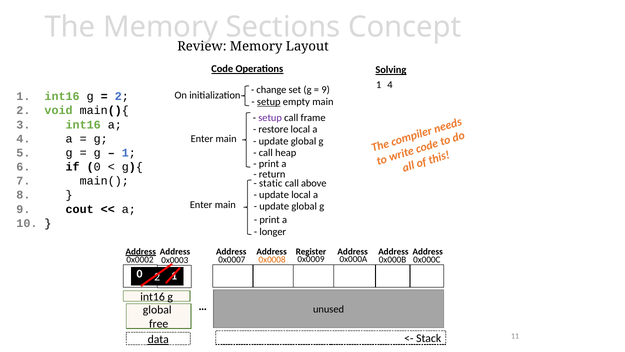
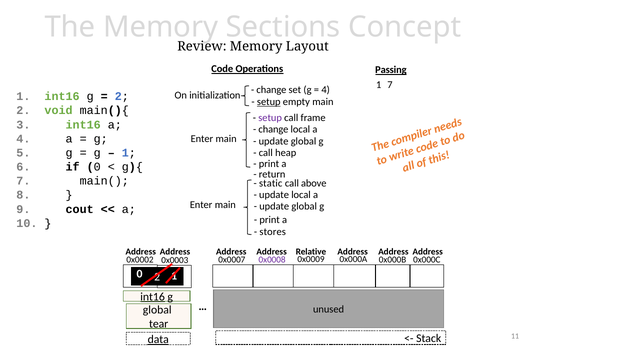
Solving: Solving -> Passing (391, 70)
1 4: 4 -> 7 (390, 85)
9: 9 -> 4 (326, 90)
restore: restore -> change (273, 129)
longer: longer -> stores (273, 232)
Address underline: present -> none (141, 251)
Register: Register -> Relative (311, 251)
0x0008 colour: orange -> purple (272, 259)
int16 underline: none -> present (153, 296)
free: free -> tear (159, 324)
